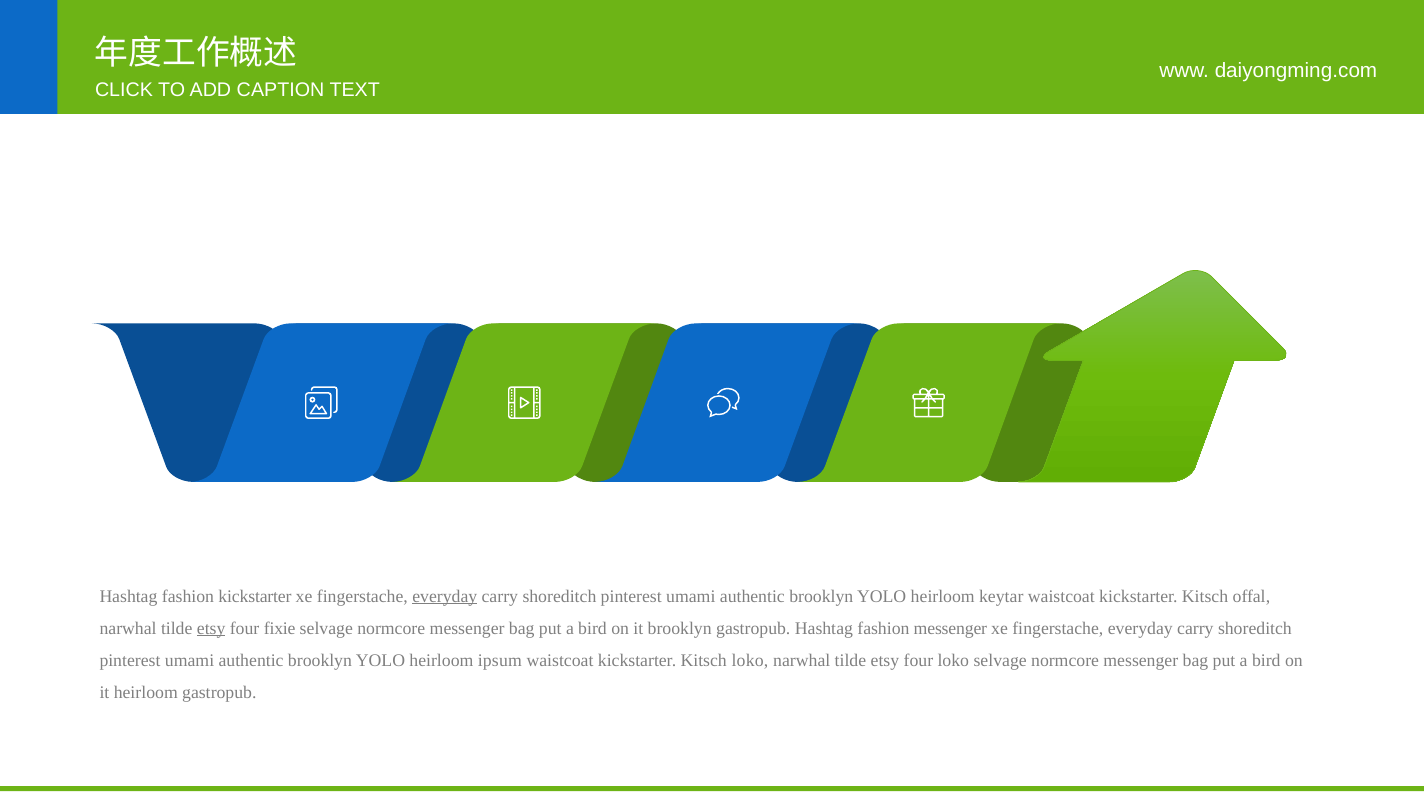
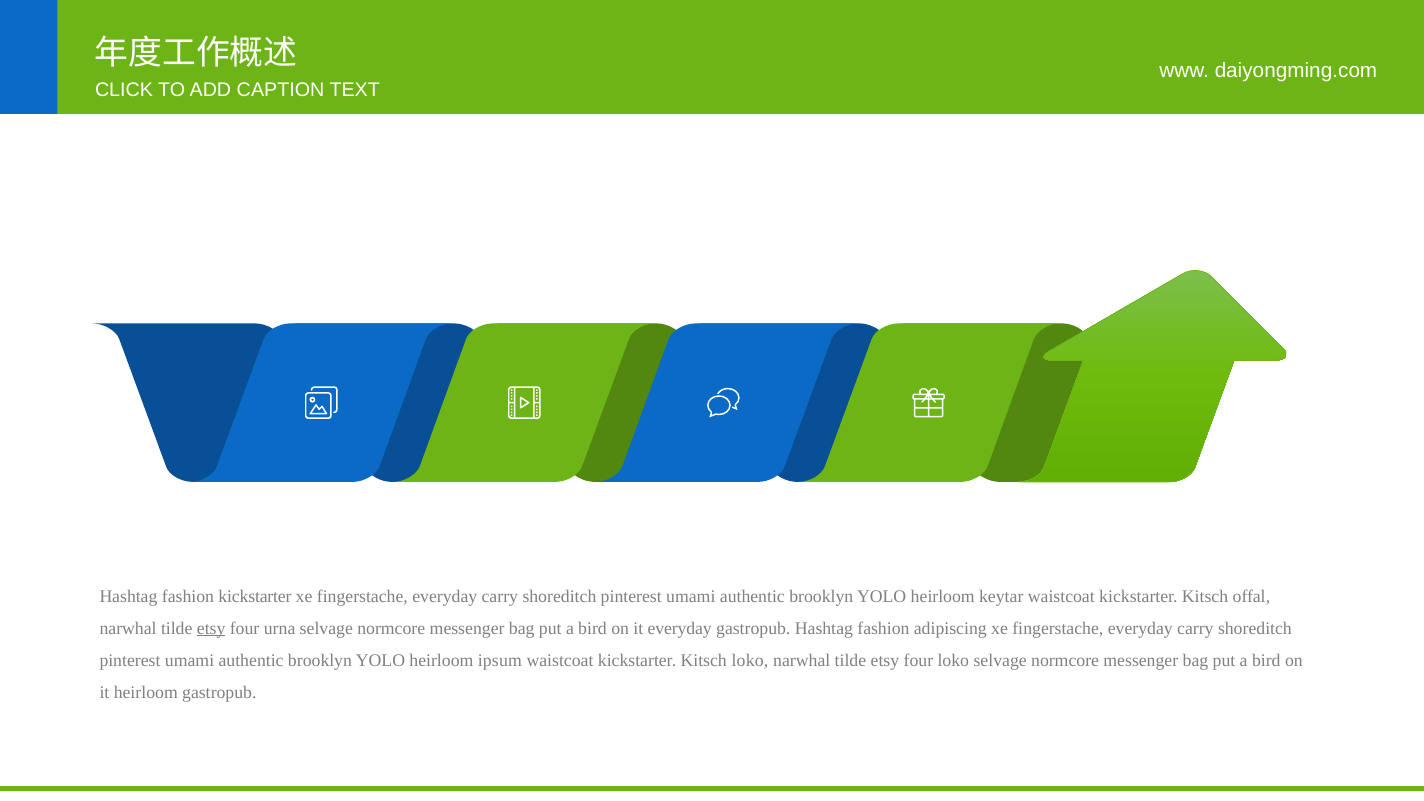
everyday underline: present -> none (445, 596)
fixie: fixie -> urna (280, 628)
it brooklyn: brooklyn -> everyday (680, 628)
fashion messenger: messenger -> adipiscing (950, 628)
